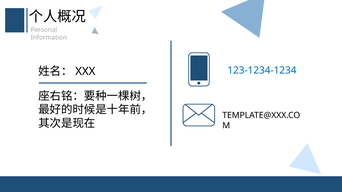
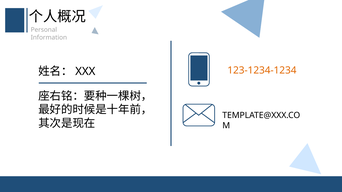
123-1234-1234 colour: blue -> orange (262, 70)
